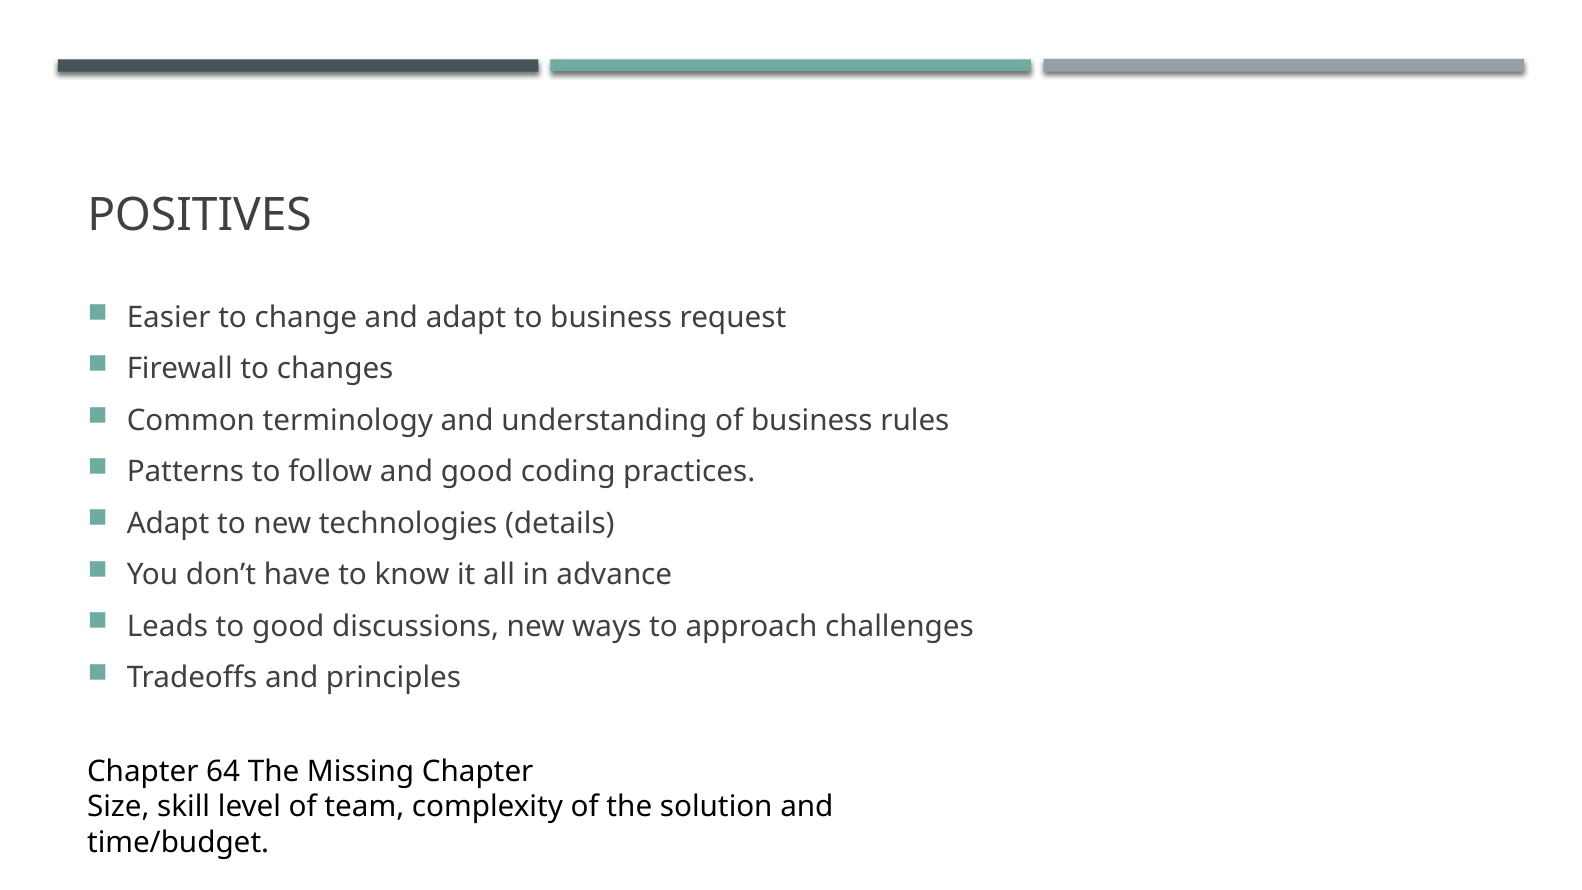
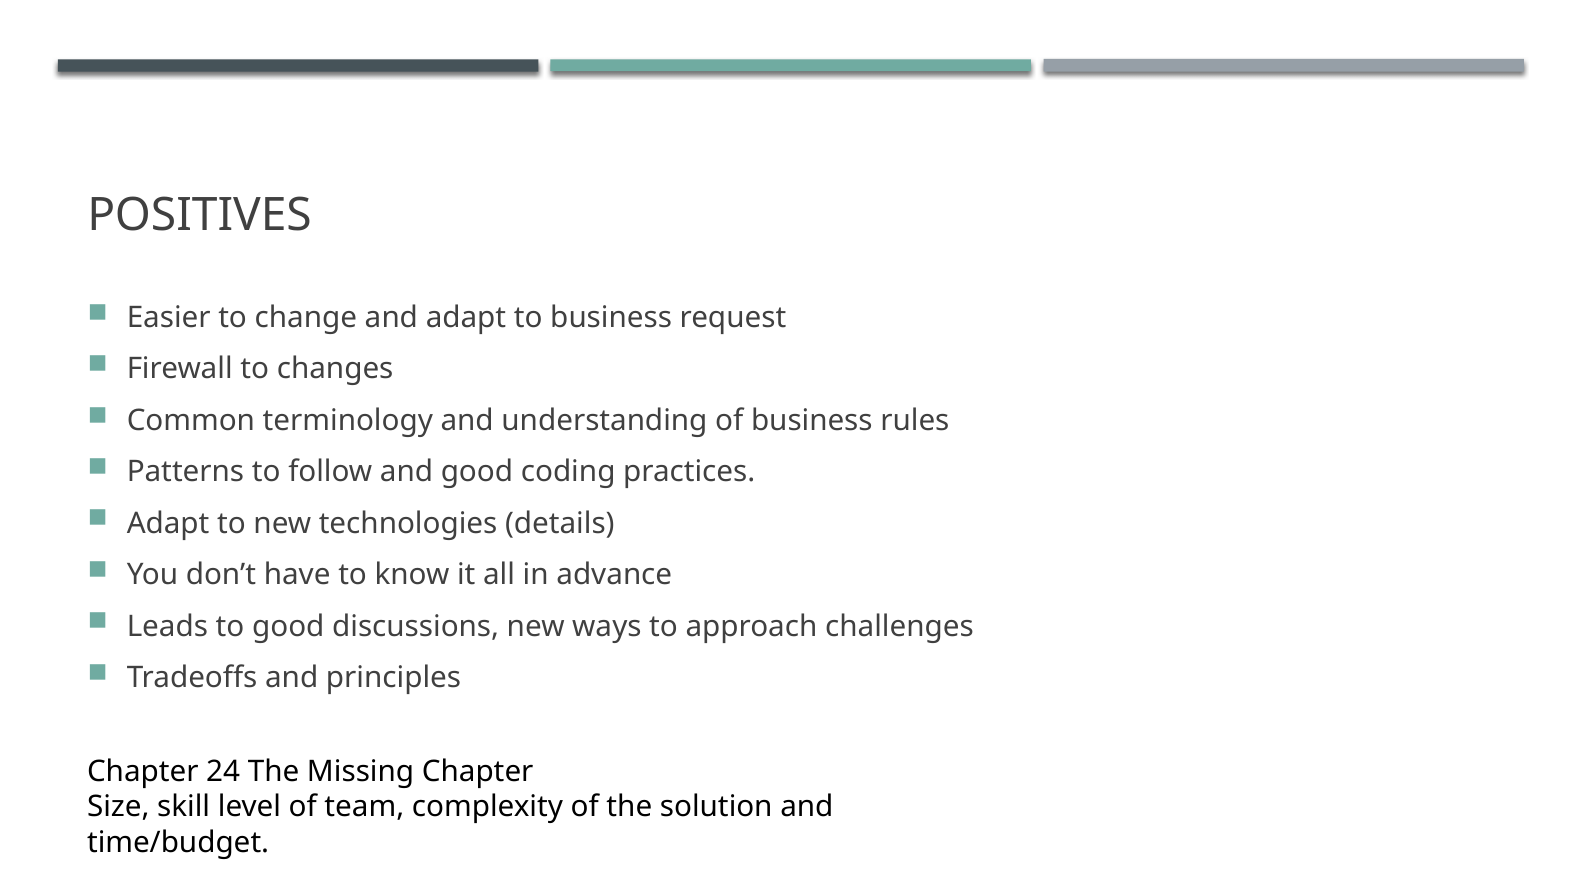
64: 64 -> 24 (223, 771)
